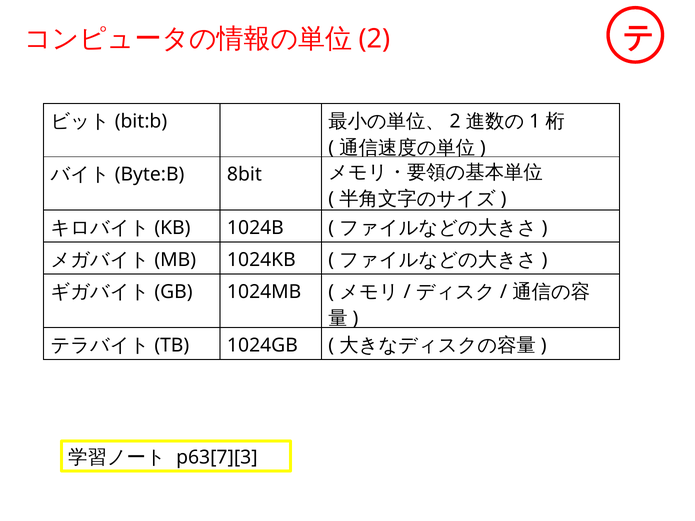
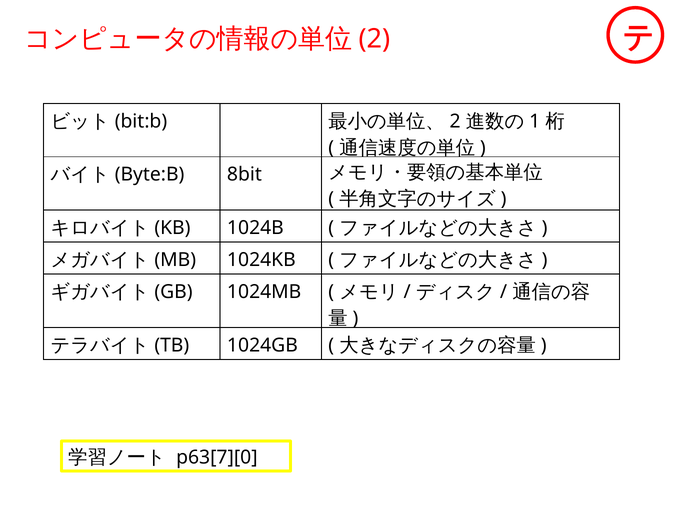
p63[7][3: p63[7][3 -> p63[7][0 (217, 458)
